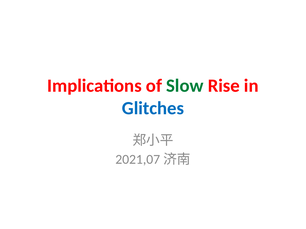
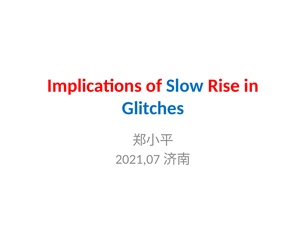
Slow colour: green -> blue (185, 86)
